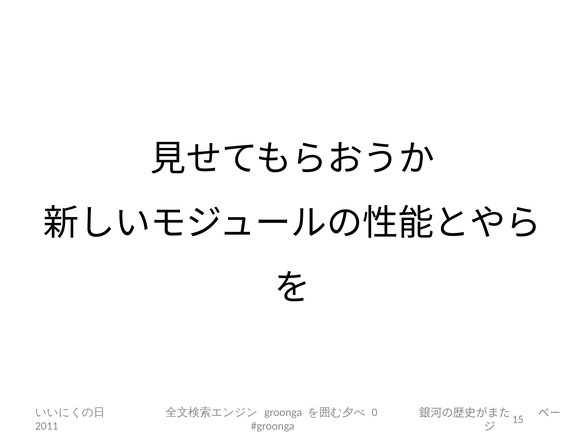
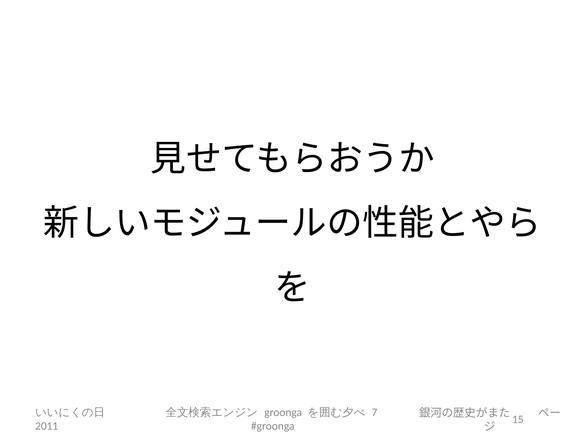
0: 0 -> 7 (375, 412)
